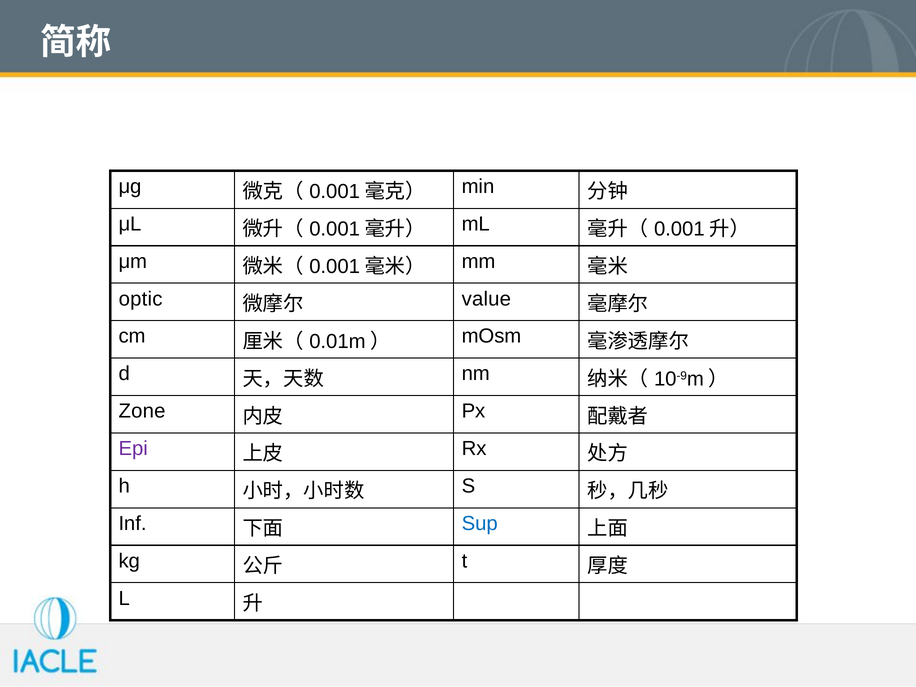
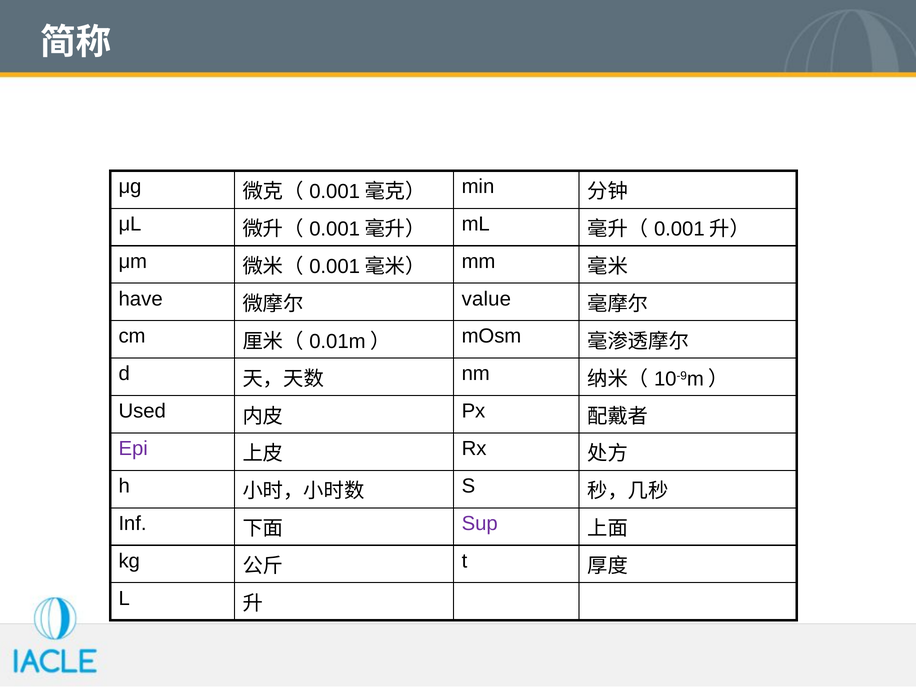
optic: optic -> have (141, 299)
Zone: Zone -> Used (142, 411)
Sup colour: blue -> purple (480, 523)
